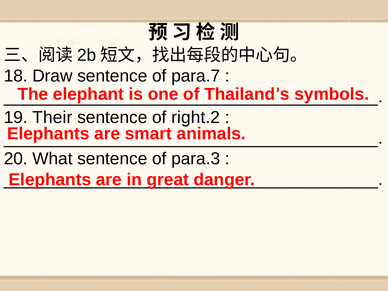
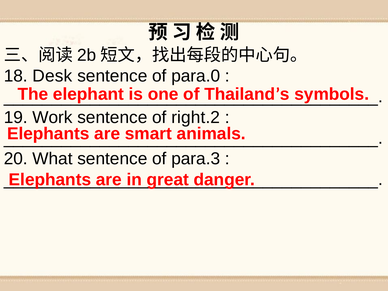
Draw: Draw -> Desk (52, 76)
para.7: para.7 -> para.0 (196, 76)
Their: Their -> Work (52, 117)
